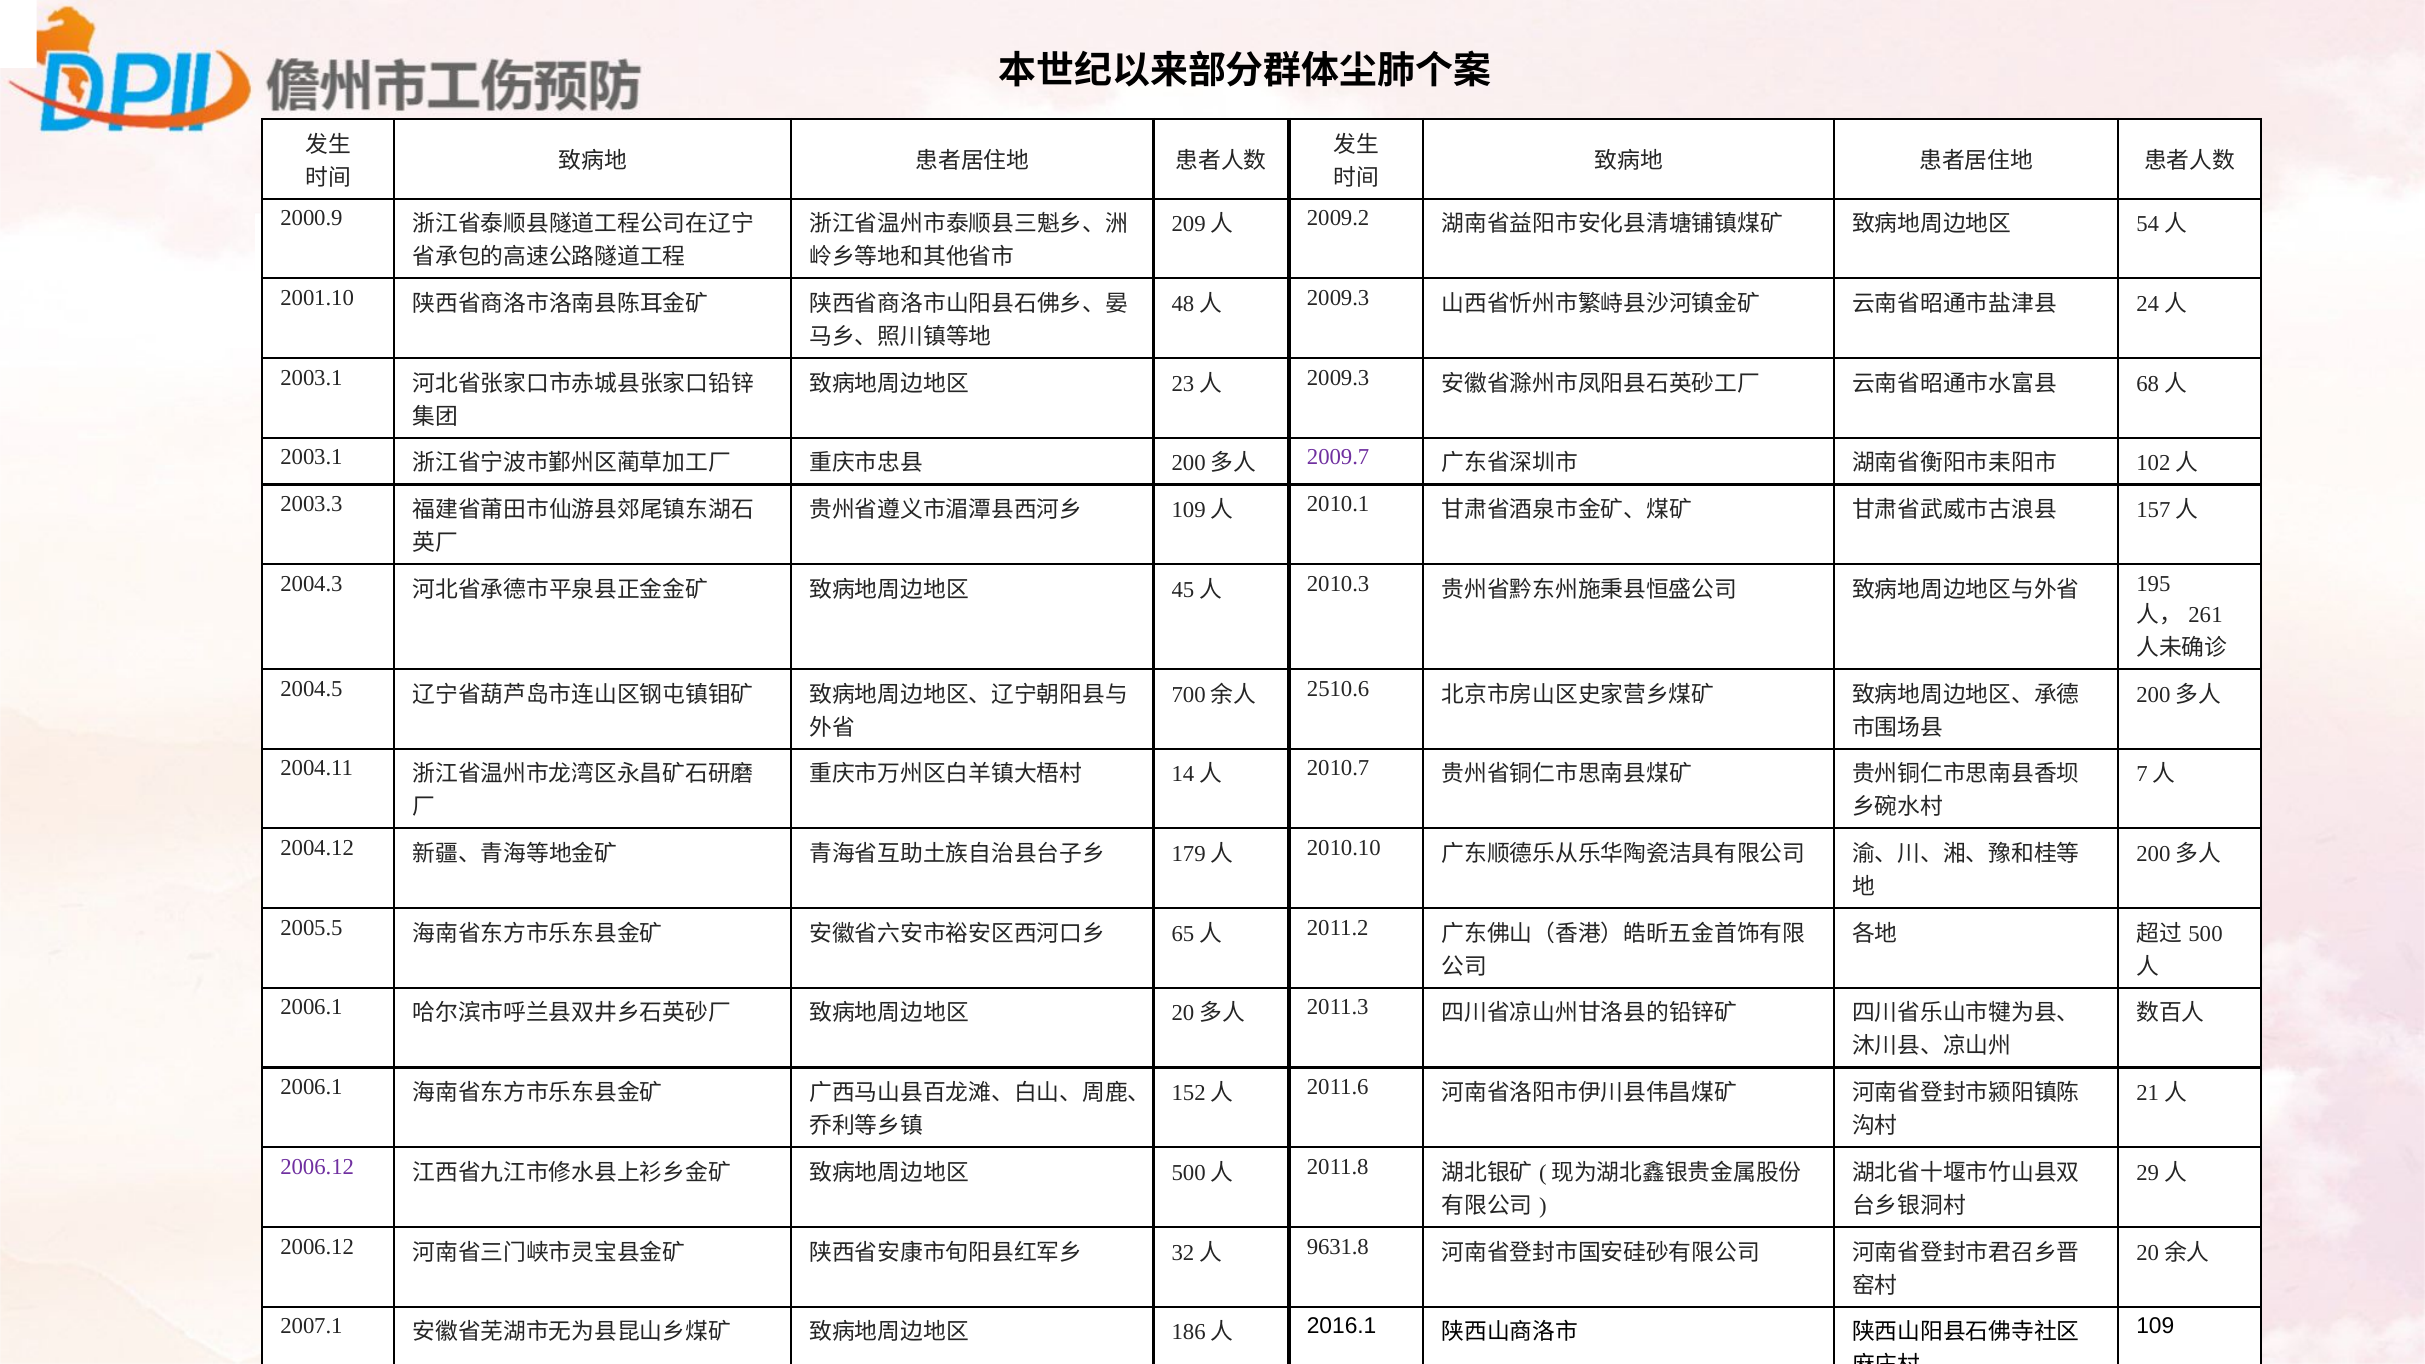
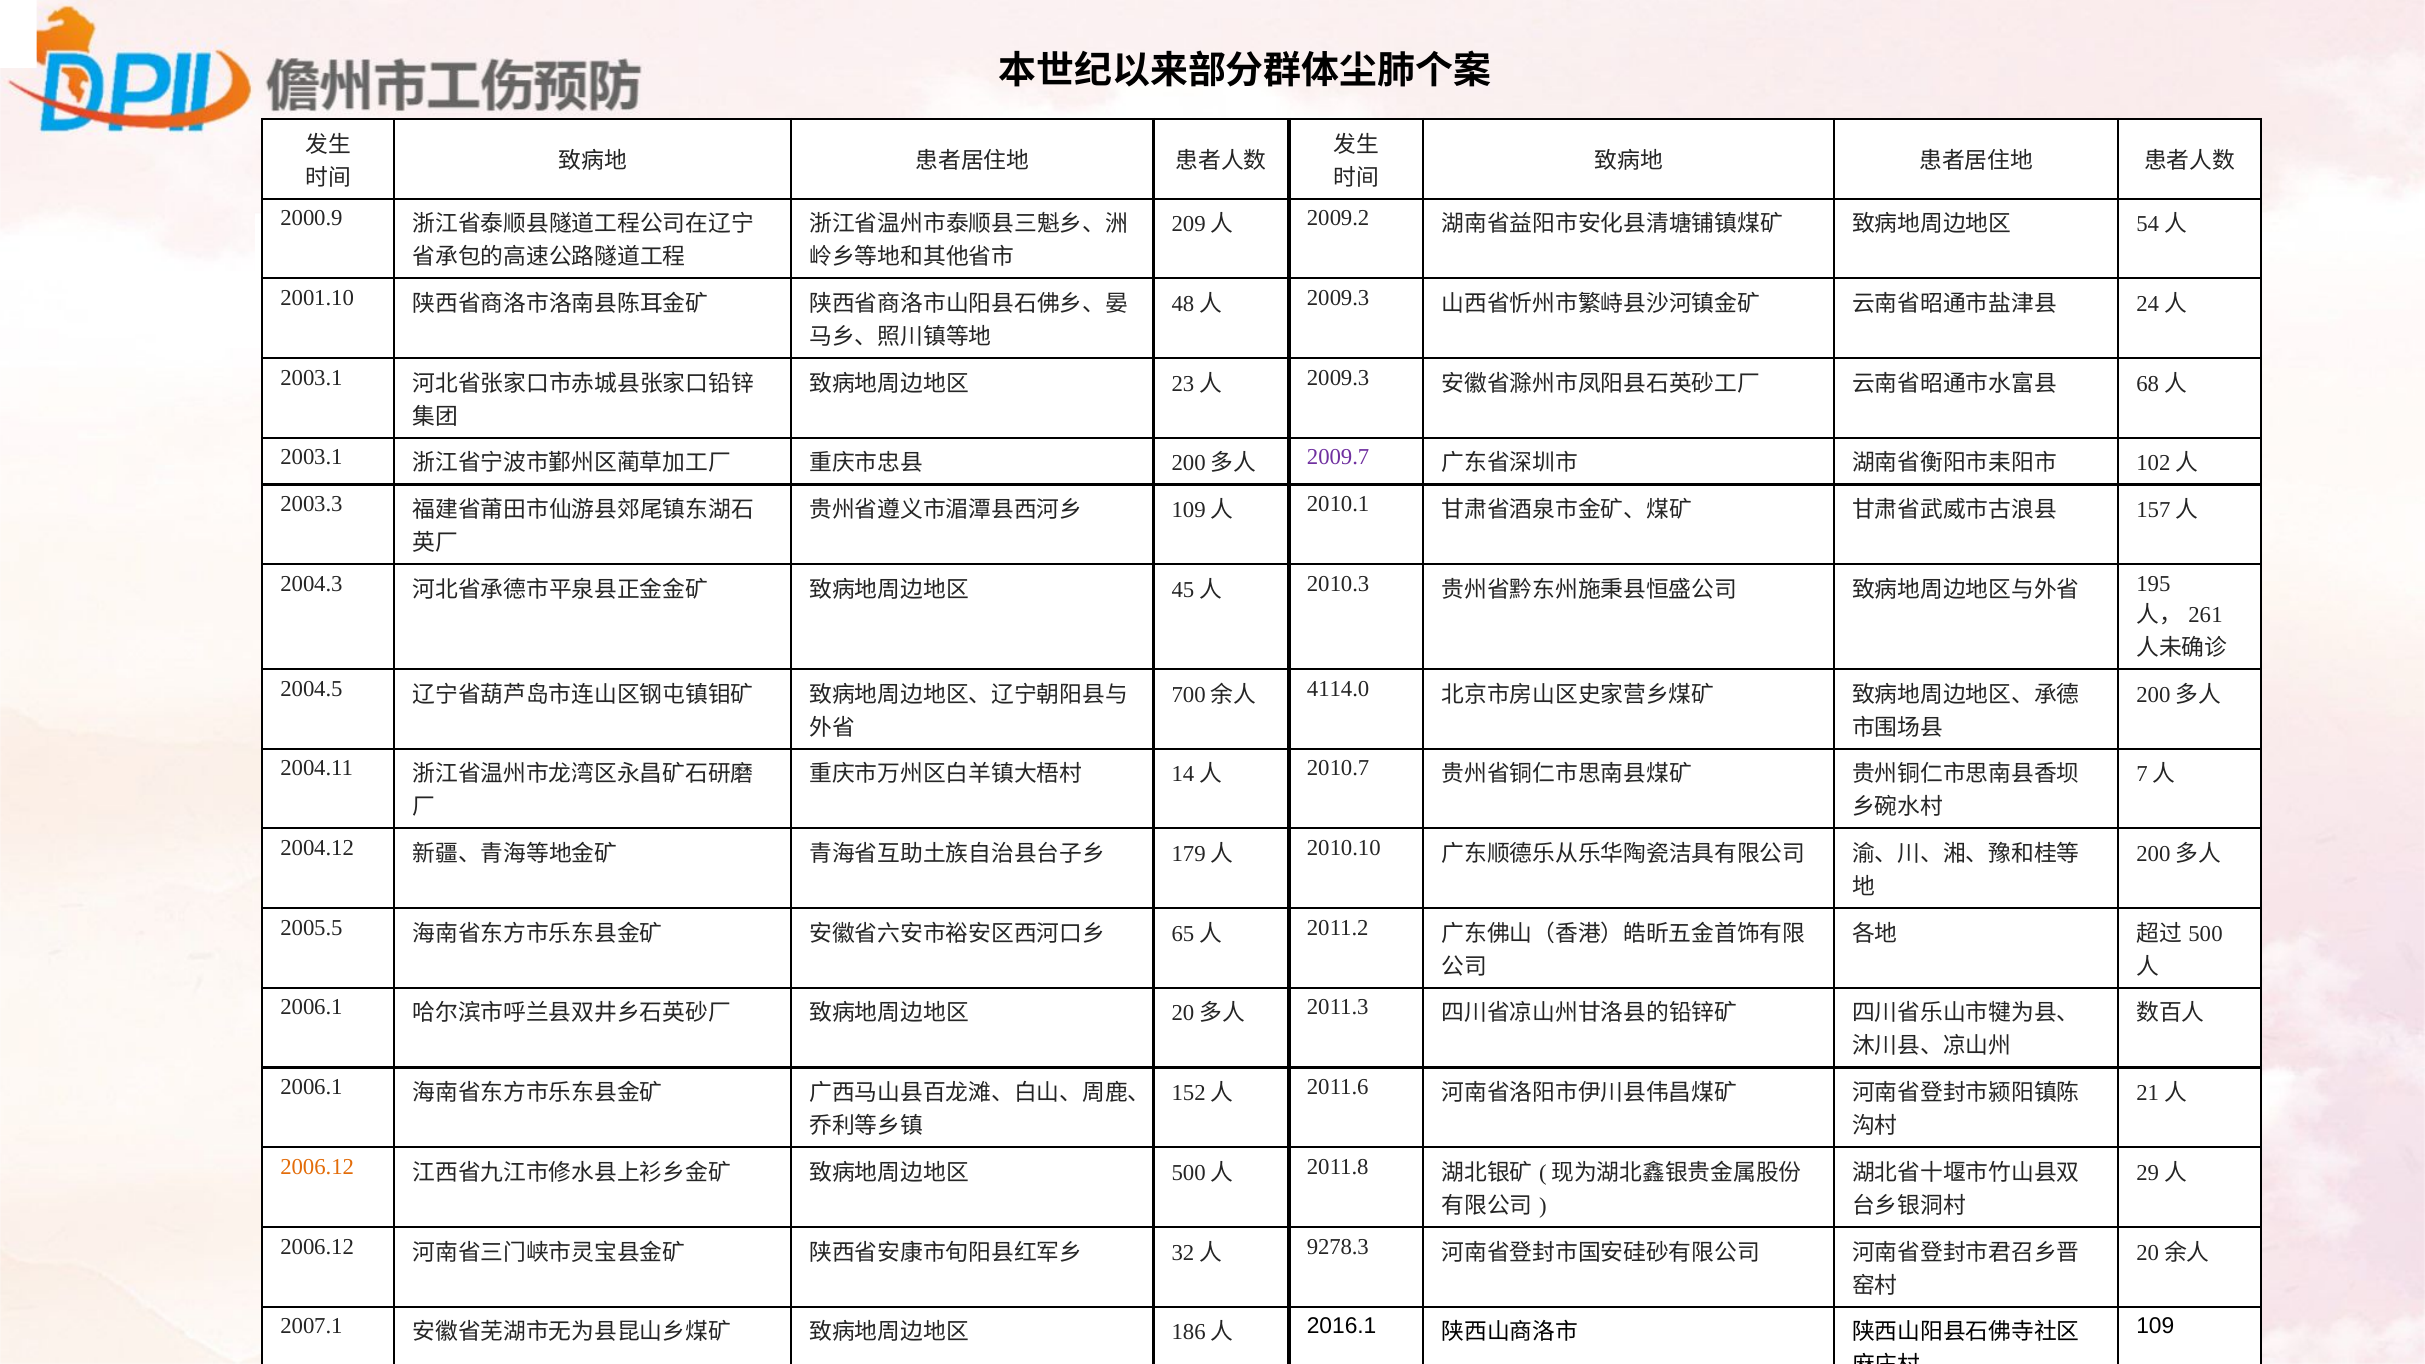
2510.6: 2510.6 -> 4114.0 (1338, 689)
2006.12 colour: purple -> orange (317, 1167)
9631.8: 9631.8 -> 9278.3 (1338, 1247)
